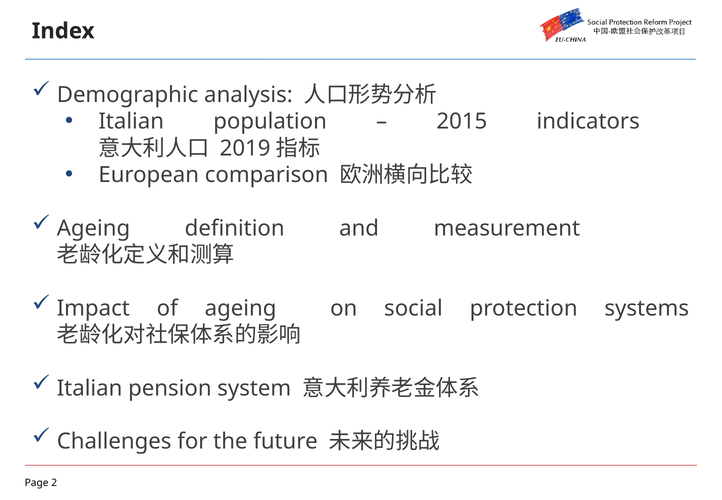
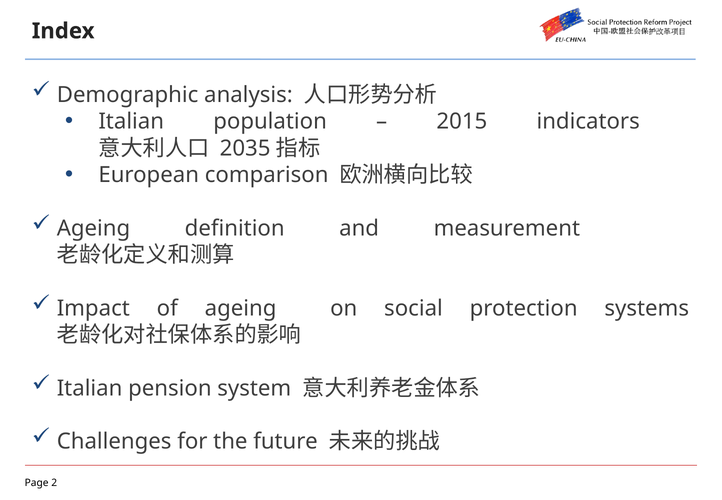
2019: 2019 -> 2035 (245, 148)
